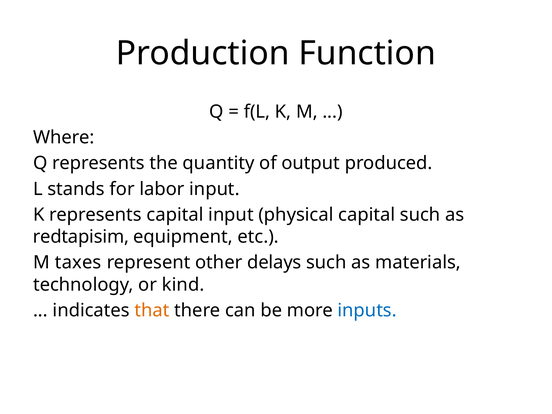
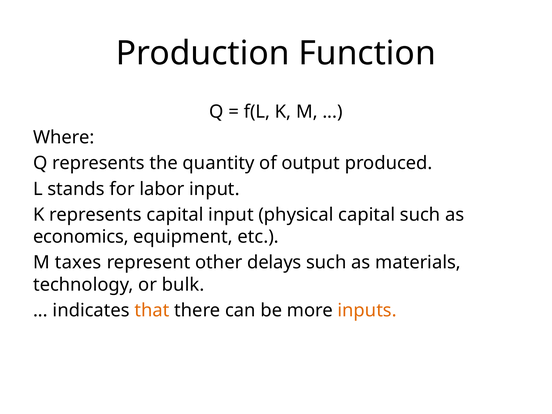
redtapisim: redtapisim -> economics (81, 237)
kind: kind -> bulk (183, 285)
inputs colour: blue -> orange (367, 310)
